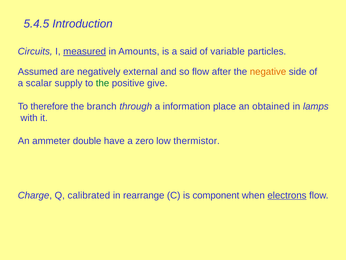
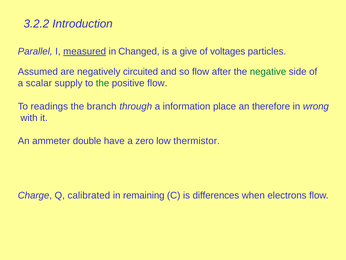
5.4.5: 5.4.5 -> 3.2.2 (36, 24)
Circuits: Circuits -> Parallel (35, 51)
Amounts: Amounts -> Changed (139, 51)
said: said -> give (188, 51)
variable: variable -> voltages (228, 51)
external: external -> circuited (141, 72)
negative colour: orange -> green (268, 72)
positive give: give -> flow (157, 83)
therefore: therefore -> readings (49, 106)
obtained: obtained -> therefore (271, 106)
lamps: lamps -> wrong (316, 106)
rearrange: rearrange -> remaining (144, 195)
component: component -> differences (216, 195)
electrons underline: present -> none (287, 195)
